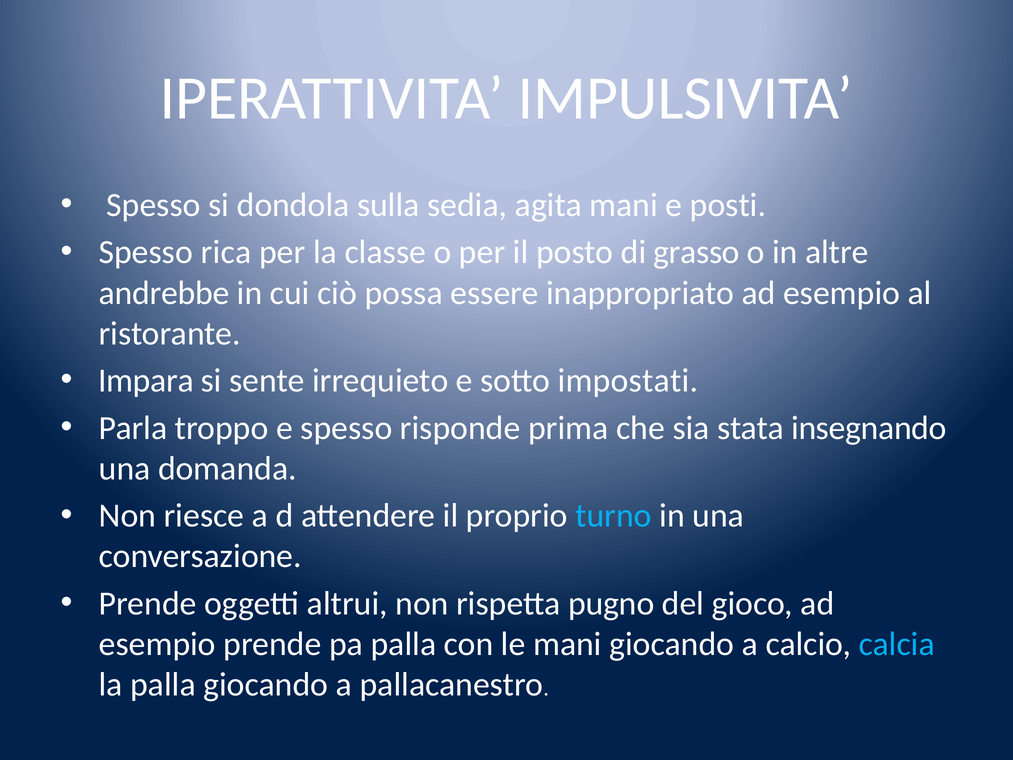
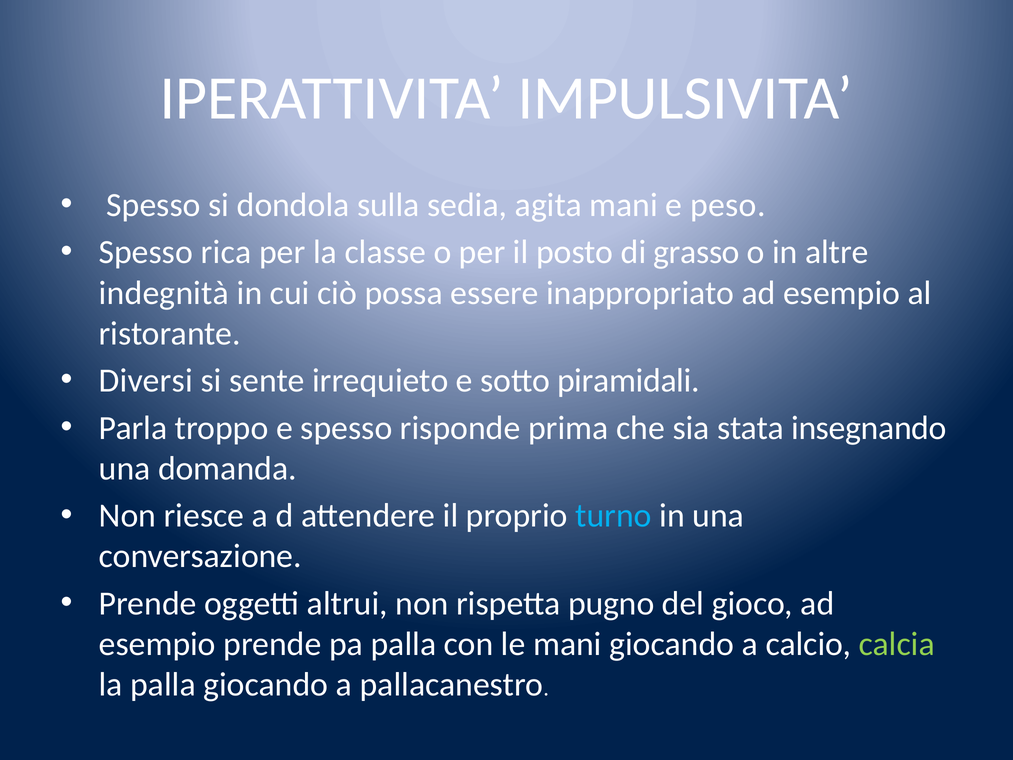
posti: posti -> peso (728, 205)
andrebbe: andrebbe -> indegnità (164, 293)
Impara: Impara -> Diversi (146, 381)
impostati: impostati -> piramidali (628, 381)
calcia colour: light blue -> light green (897, 644)
